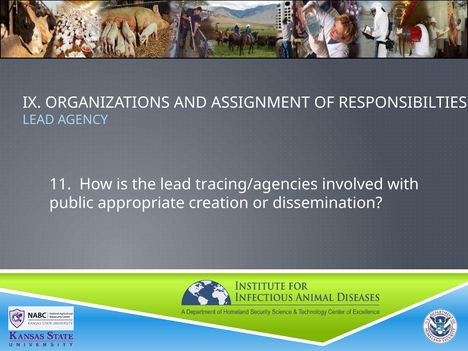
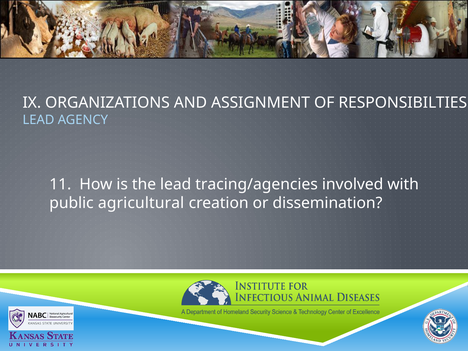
appropriate: appropriate -> agricultural (141, 203)
